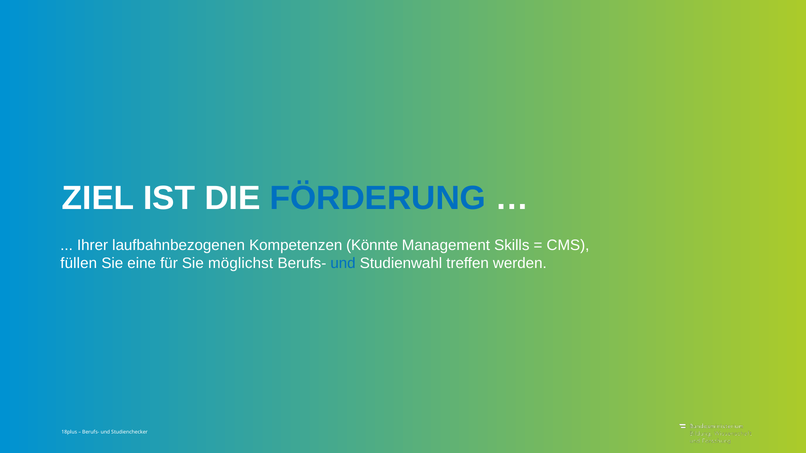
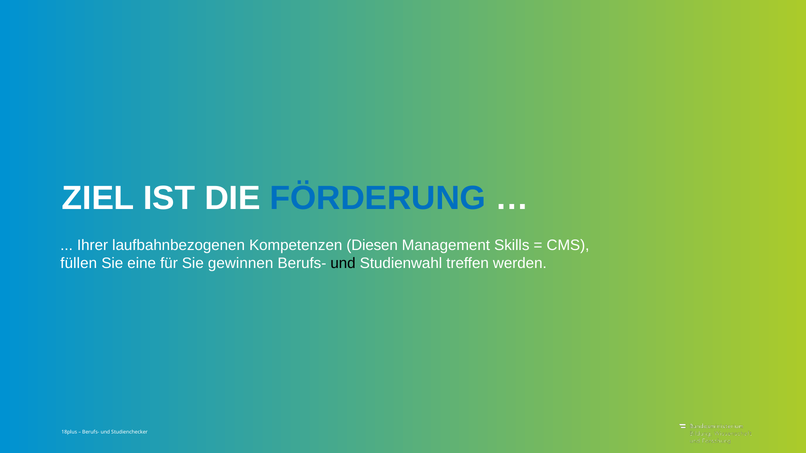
Könnte: Könnte -> Diesen (372, 246)
möglichst: möglichst -> gewinnen (241, 264)
und colour: blue -> black (343, 264)
